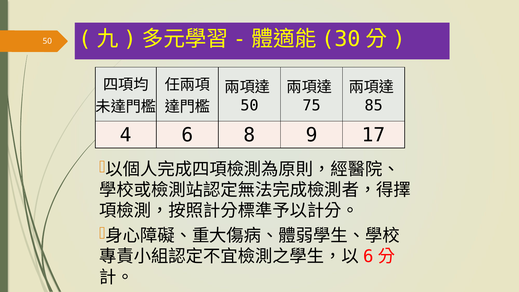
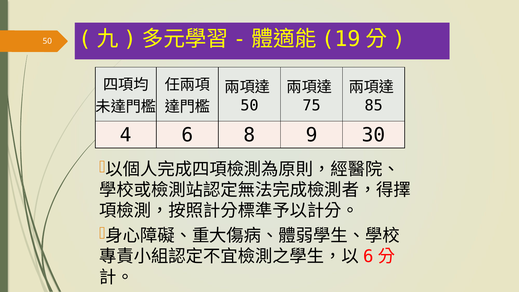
30: 30 -> 19 (341, 39)
17: 17 -> 30 (374, 135)
